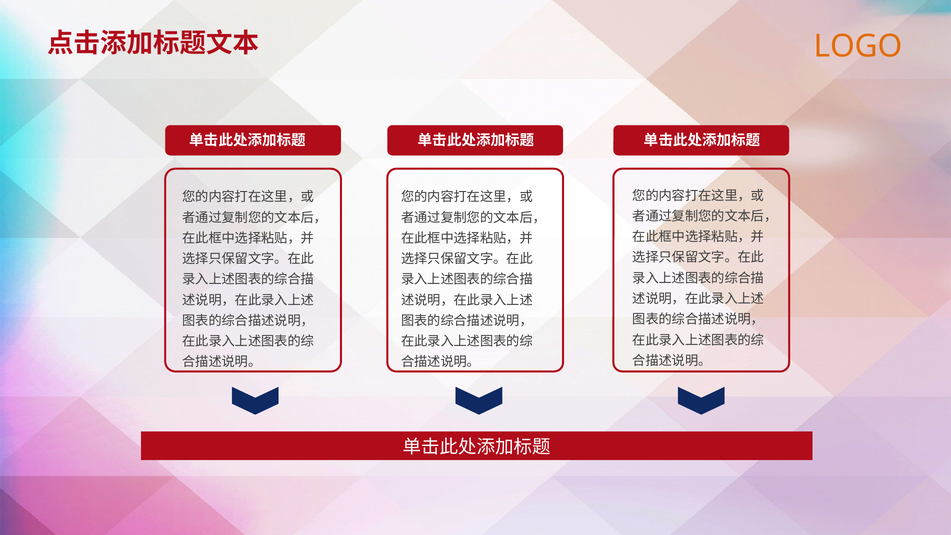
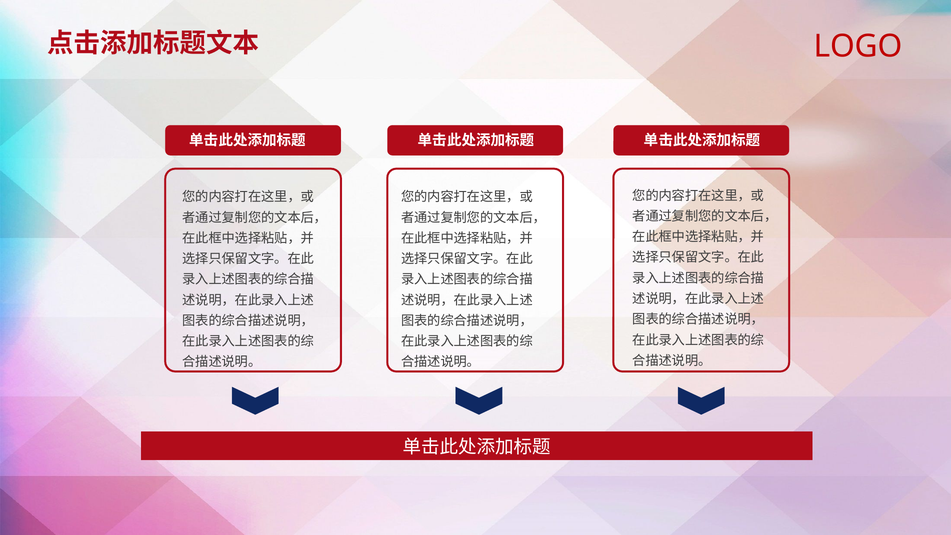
LOGO colour: orange -> red (858, 46)
